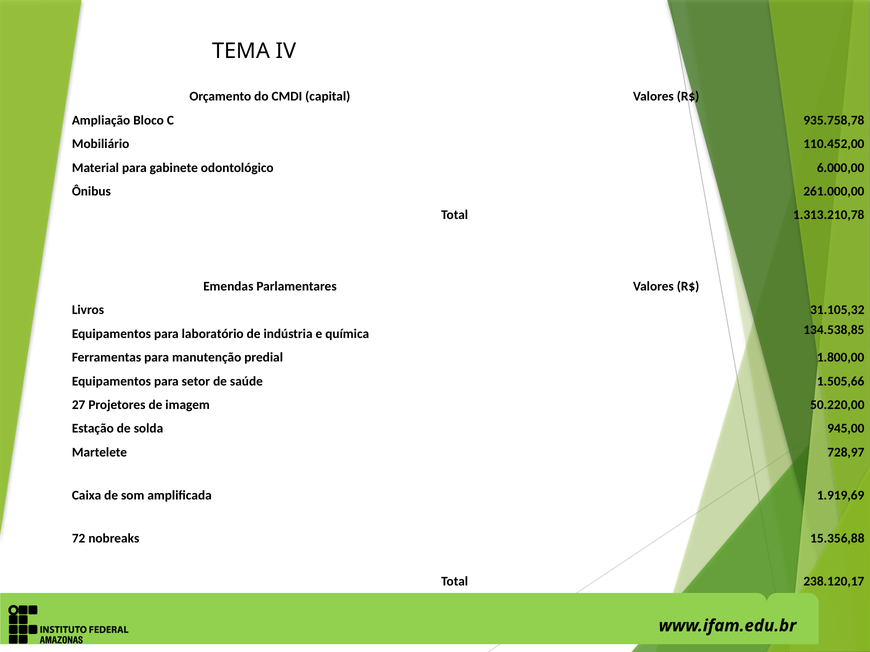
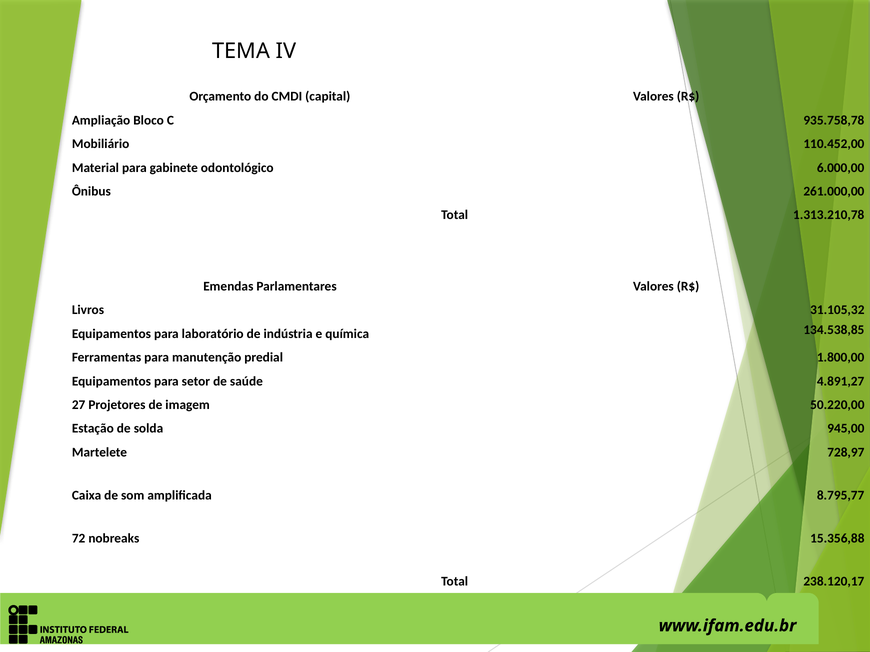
1.505,66: 1.505,66 -> 4.891,27 (841, 381)
1.919,69: 1.919,69 -> 8.795,77 (841, 496)
